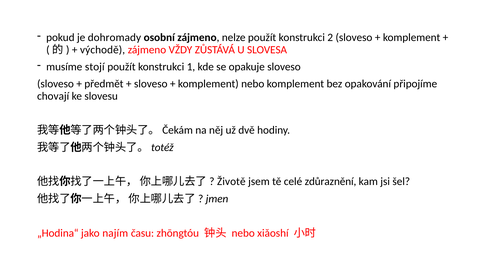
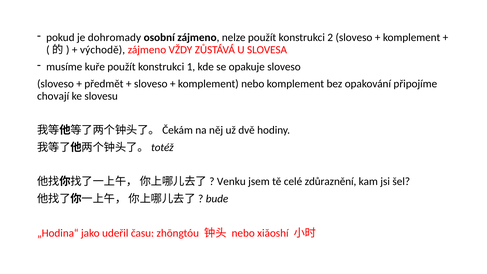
stojí: stojí -> kuře (95, 67)
Životě: Životě -> Venku (231, 182)
jmen: jmen -> bude (217, 199)
najím: najím -> udeřil (115, 233)
